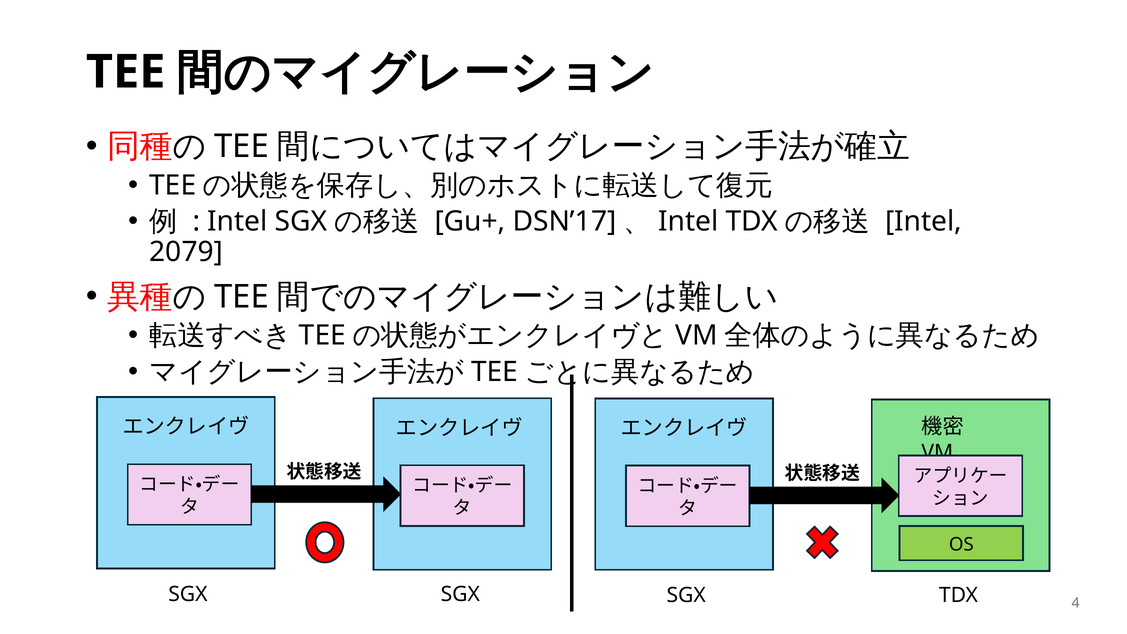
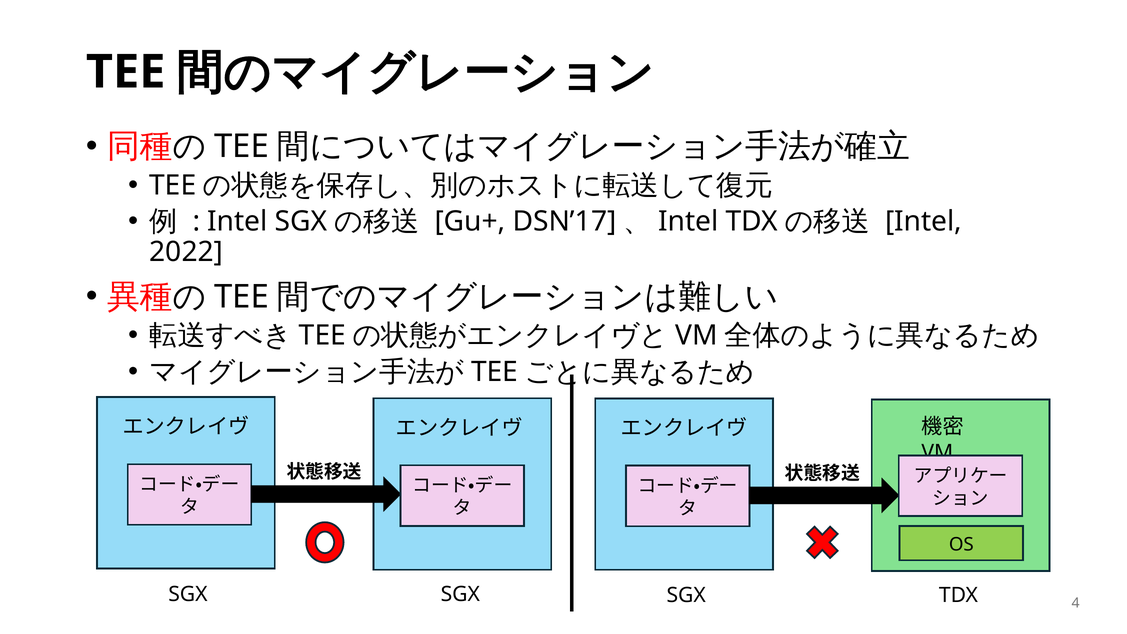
2079: 2079 -> 2022 (186, 252)
